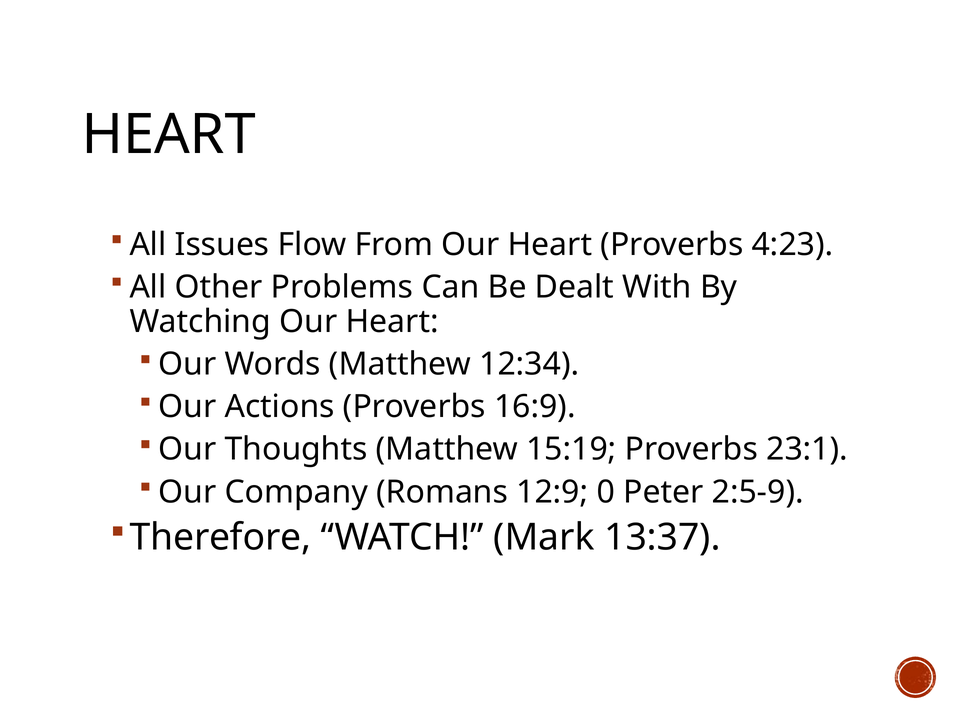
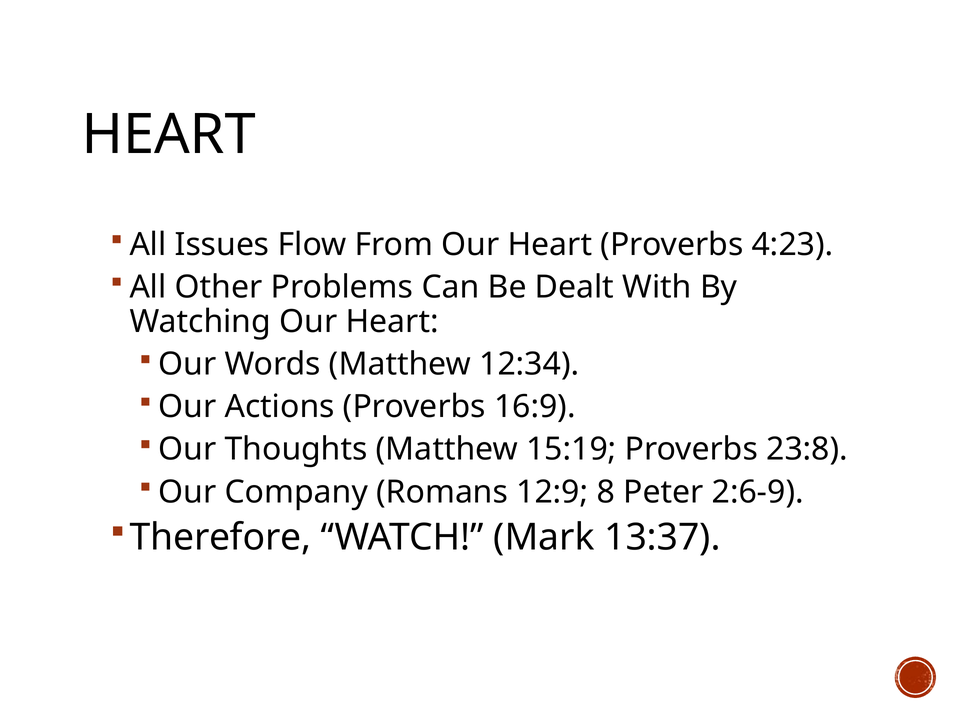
23:1: 23:1 -> 23:8 (807, 449)
0: 0 -> 8 (606, 492)
2:5-9: 2:5-9 -> 2:6-9 (758, 492)
